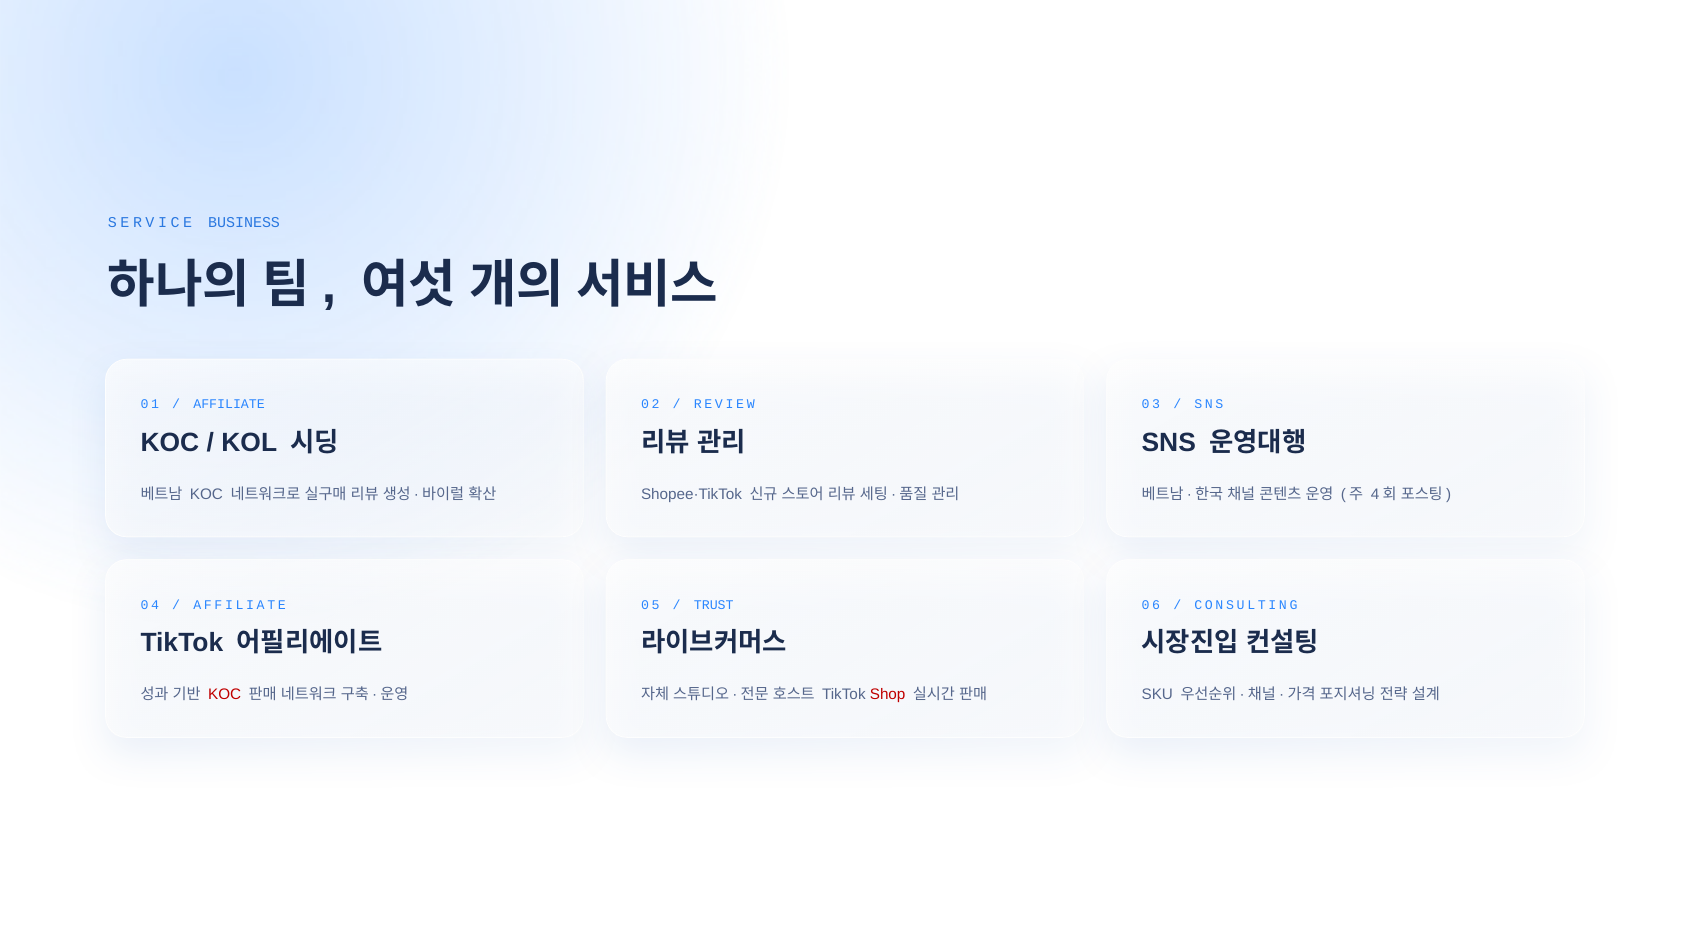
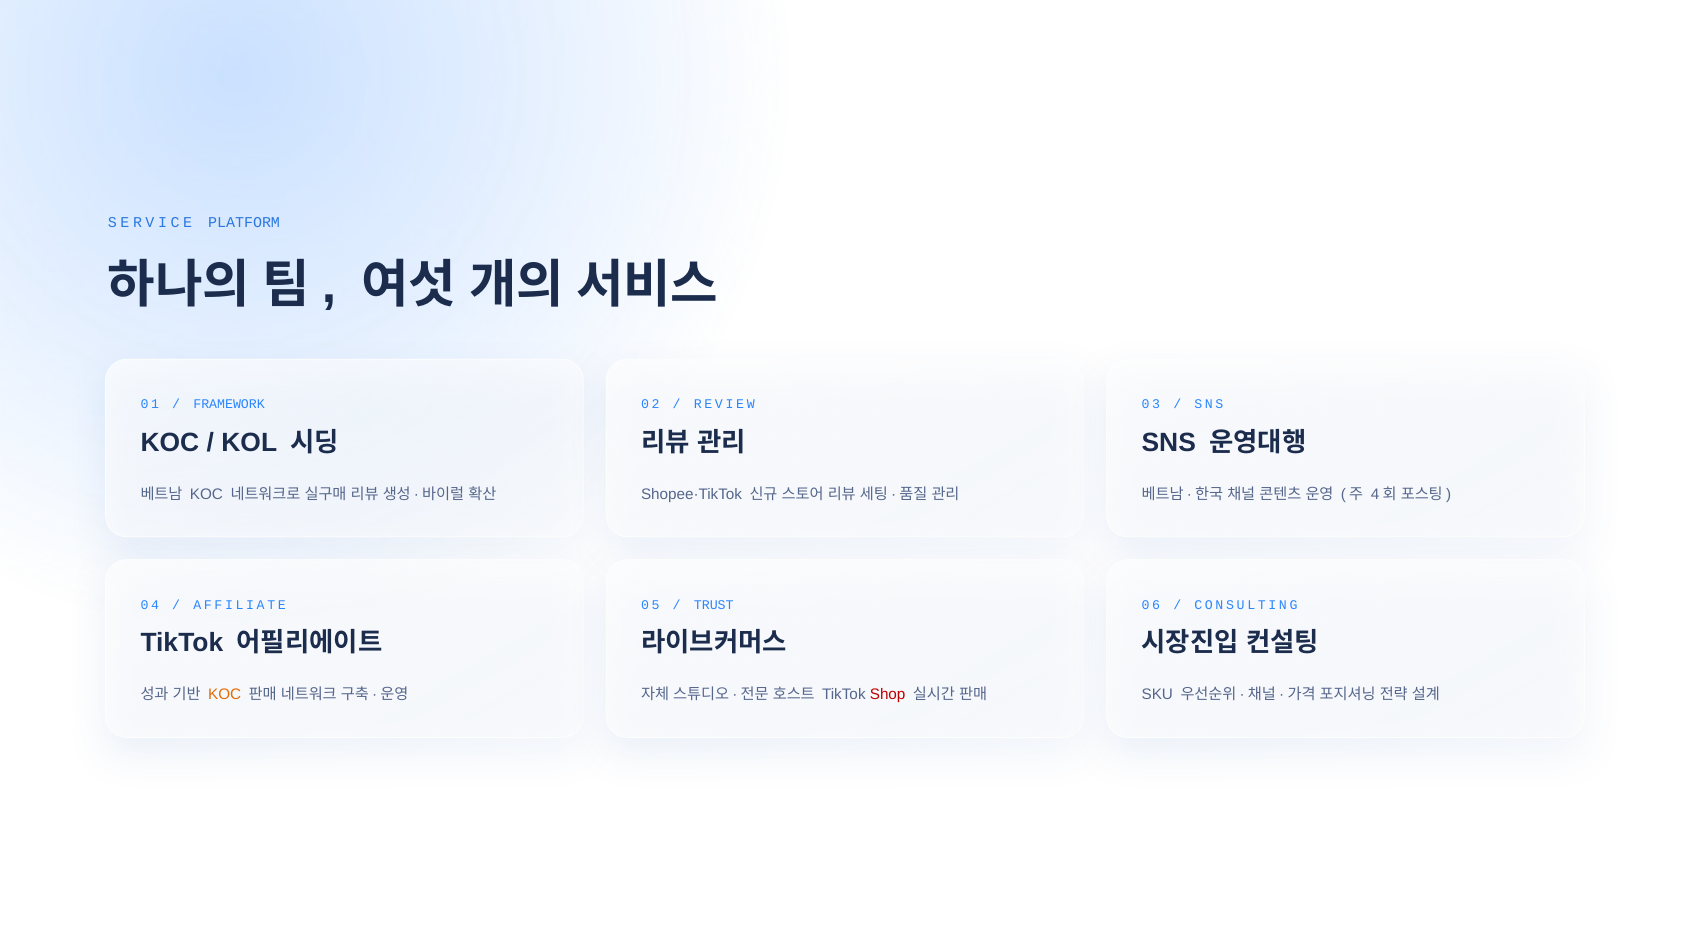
BUSINESS: BUSINESS -> PLATFORM (244, 223)
AFFILIATE: AFFILIATE -> FRAMEWORK (229, 404)
KOC colour: red -> orange (225, 695)
